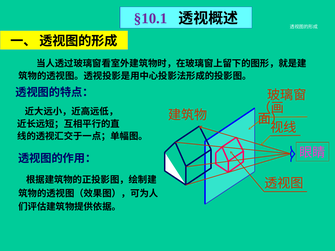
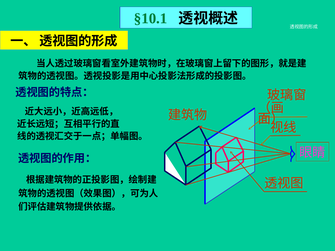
§10.1 colour: purple -> green (151, 19)
